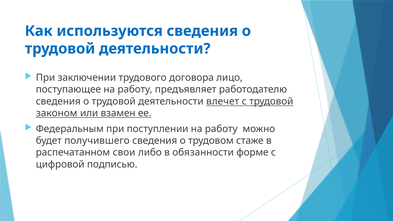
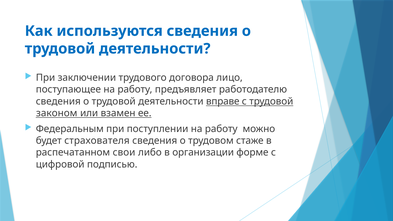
влечет: влечет -> вправе (223, 101)
получившего: получившего -> страхователя (97, 141)
обязанности: обязанности -> организации (203, 153)
